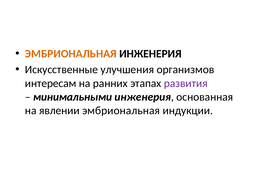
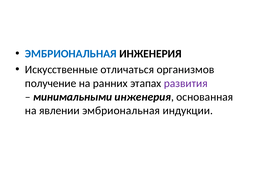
ЭМБРИОНАЛЬНАЯ colour: orange -> blue (71, 54)
улучшения: улучшения -> отличаться (127, 70)
интересам: интересам -> получение (51, 83)
